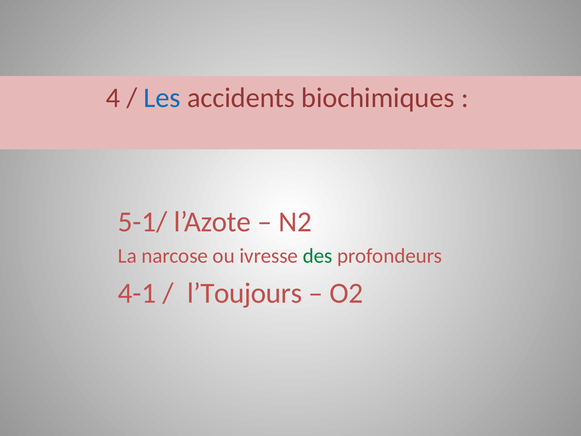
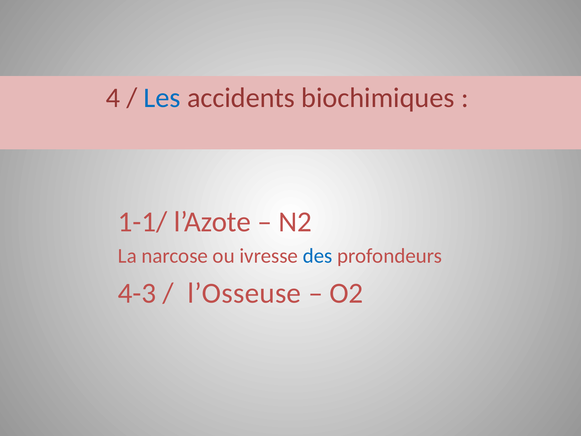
5-1/: 5-1/ -> 1-1/ (143, 222)
des colour: green -> blue (318, 256)
4-1: 4-1 -> 4-3 (137, 293)
l’Toujours: l’Toujours -> l’Osseuse (244, 293)
